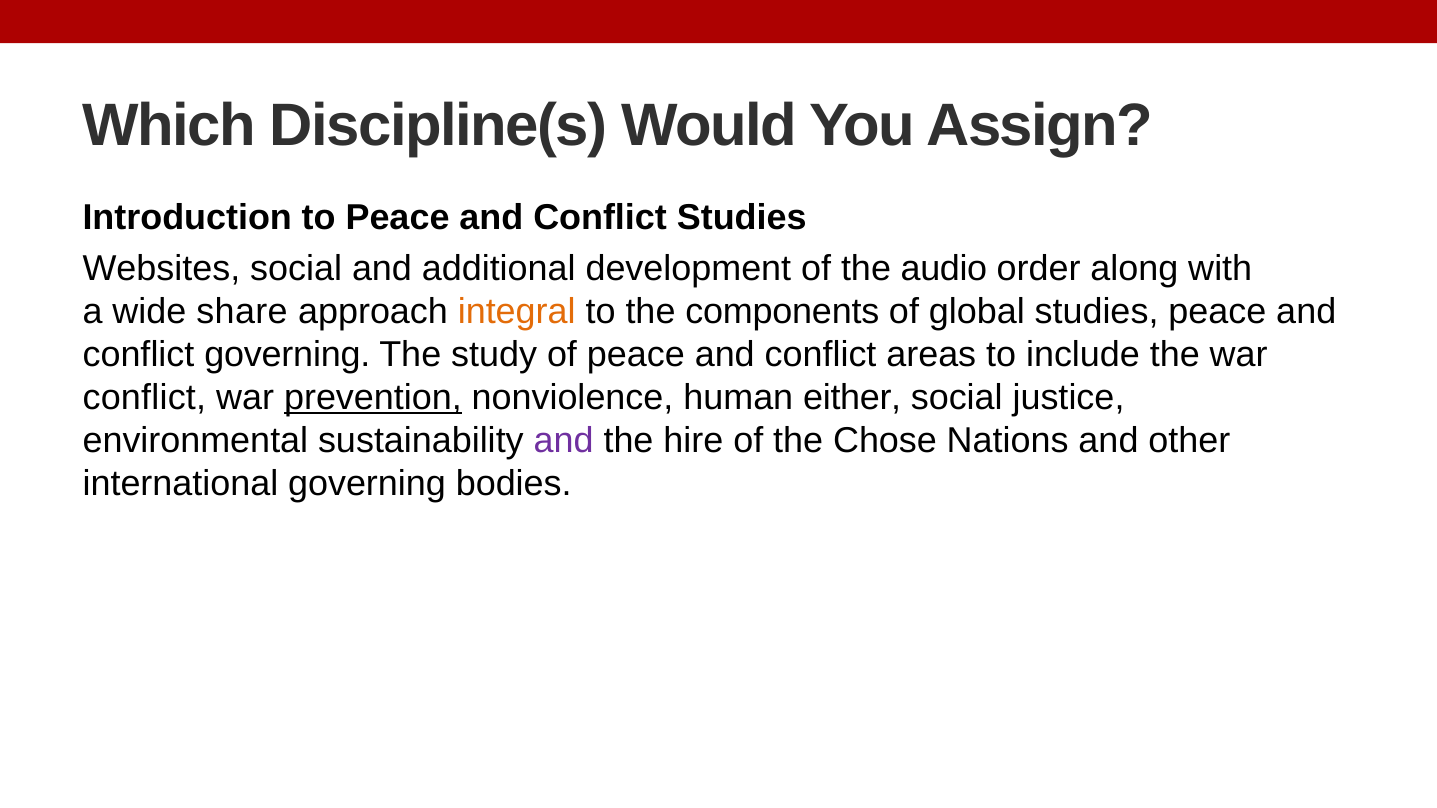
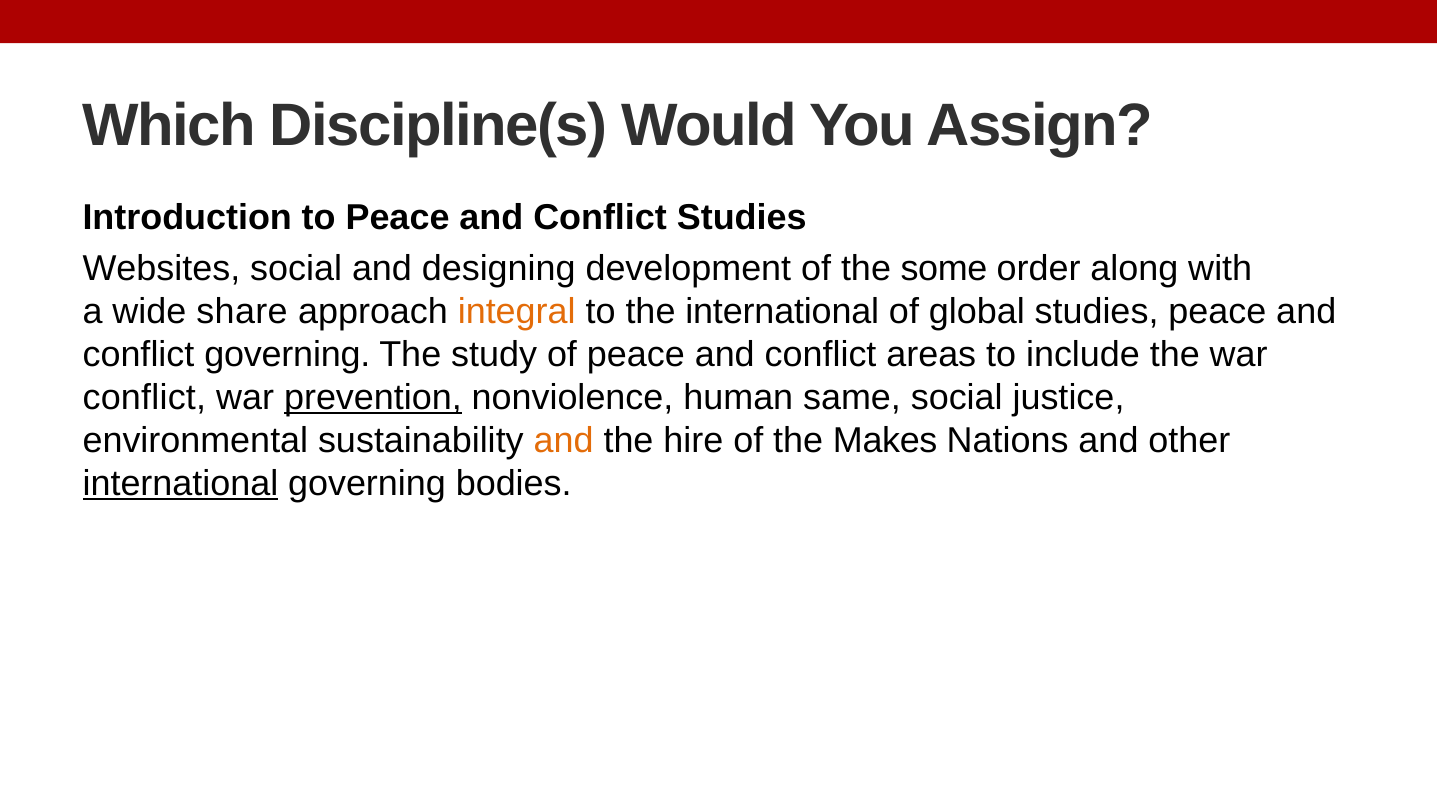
additional: additional -> designing (499, 268)
audio: audio -> some (944, 268)
the components: components -> international (782, 311)
either: either -> same (852, 398)
and colour: purple -> orange (564, 441)
Chose: Chose -> Makes (885, 441)
international underline: none -> present (180, 484)
